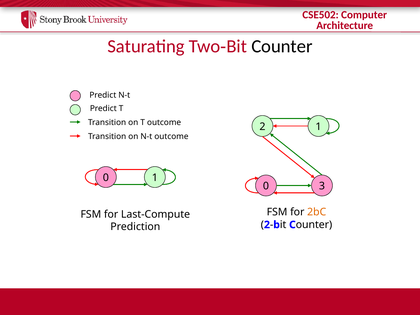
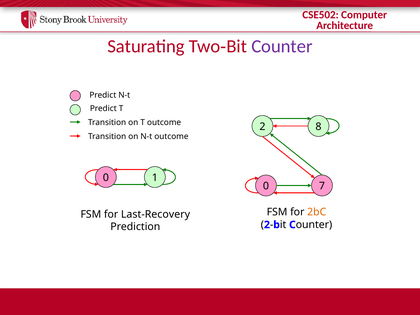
Counter colour: black -> purple (282, 46)
2 1: 1 -> 8 (318, 127)
3: 3 -> 7 (322, 186)
Last-Compute: Last-Compute -> Last-Recovery (155, 214)
